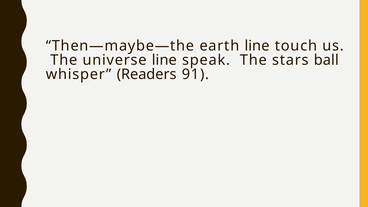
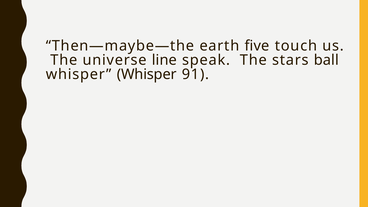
earth line: line -> five (257, 46)
whisper Readers: Readers -> Whisper (147, 74)
